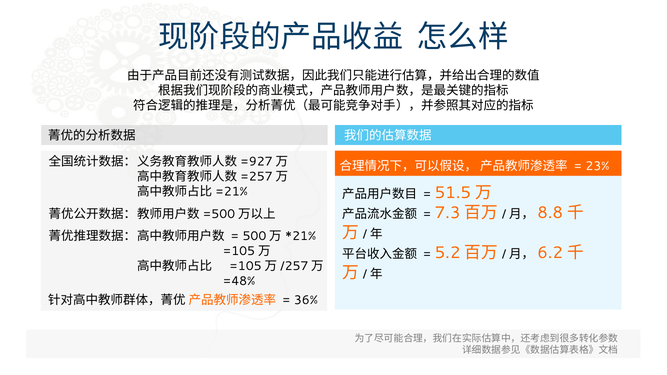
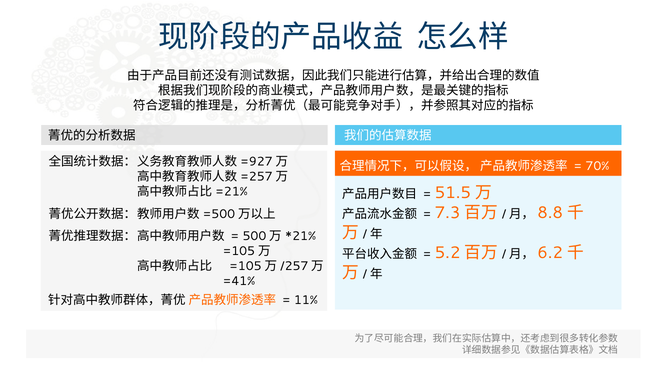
23%: 23% -> 70% (597, 166)
=48%: =48% -> =41% (239, 282)
36%: 36% -> 11% (306, 300)
